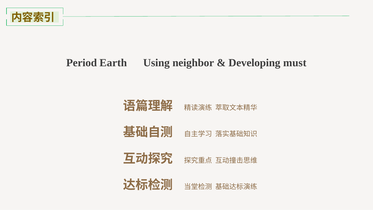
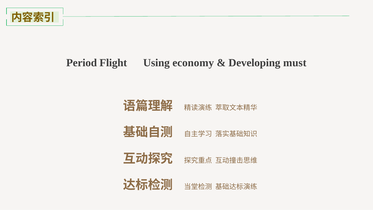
Earth: Earth -> Flight (113, 63)
neighbor: neighbor -> economy (193, 63)
